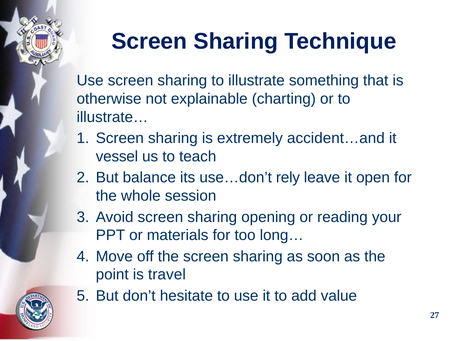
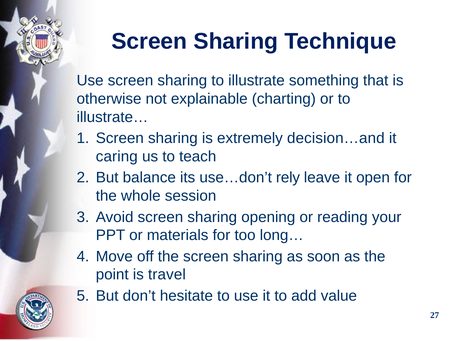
accident…and: accident…and -> decision…and (336, 138)
vessel: vessel -> caring (117, 157)
